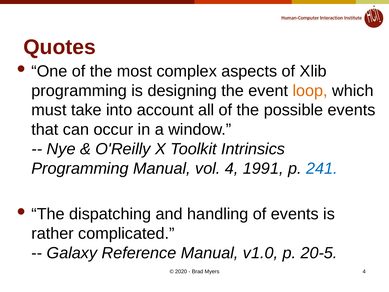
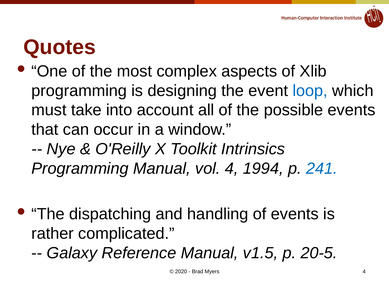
loop colour: orange -> blue (310, 91)
1991: 1991 -> 1994 (263, 168)
v1.0: v1.0 -> v1.5 (260, 253)
